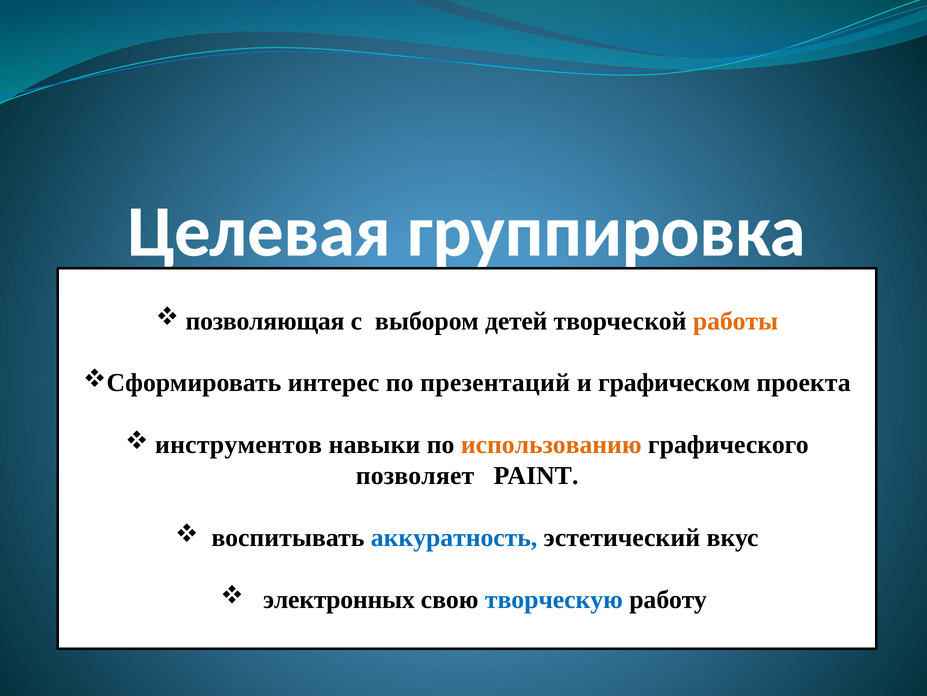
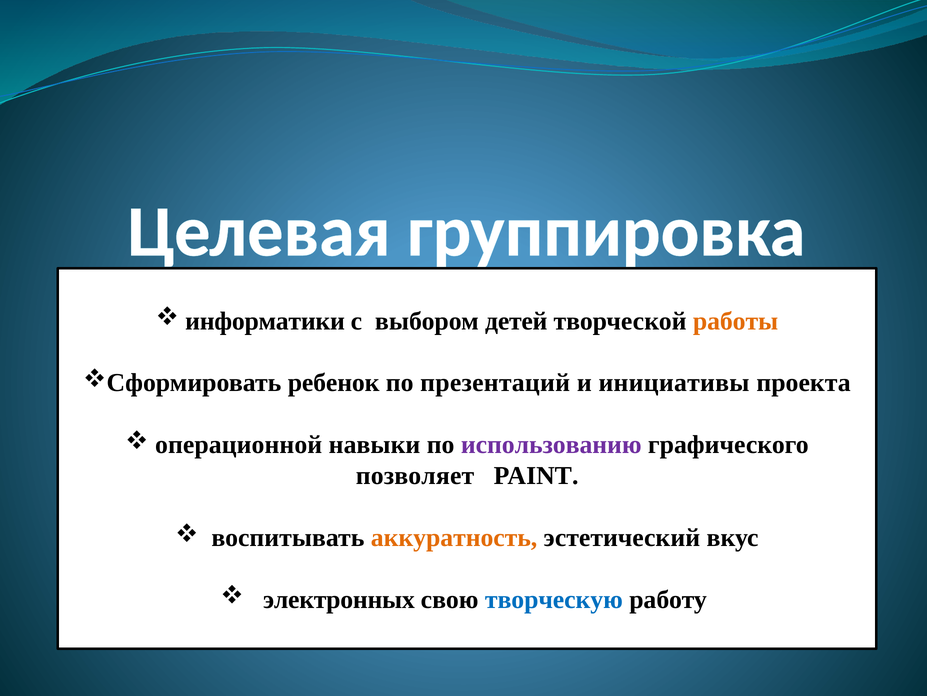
позволяющая: позволяющая -> информатики (265, 321)
интерес: интерес -> ребенок (334, 383)
графическом: графическом -> инициативы (674, 383)
инструментов: инструментов -> операционной (239, 444)
использованию colour: orange -> purple (551, 444)
аккуратность colour: blue -> orange (454, 537)
